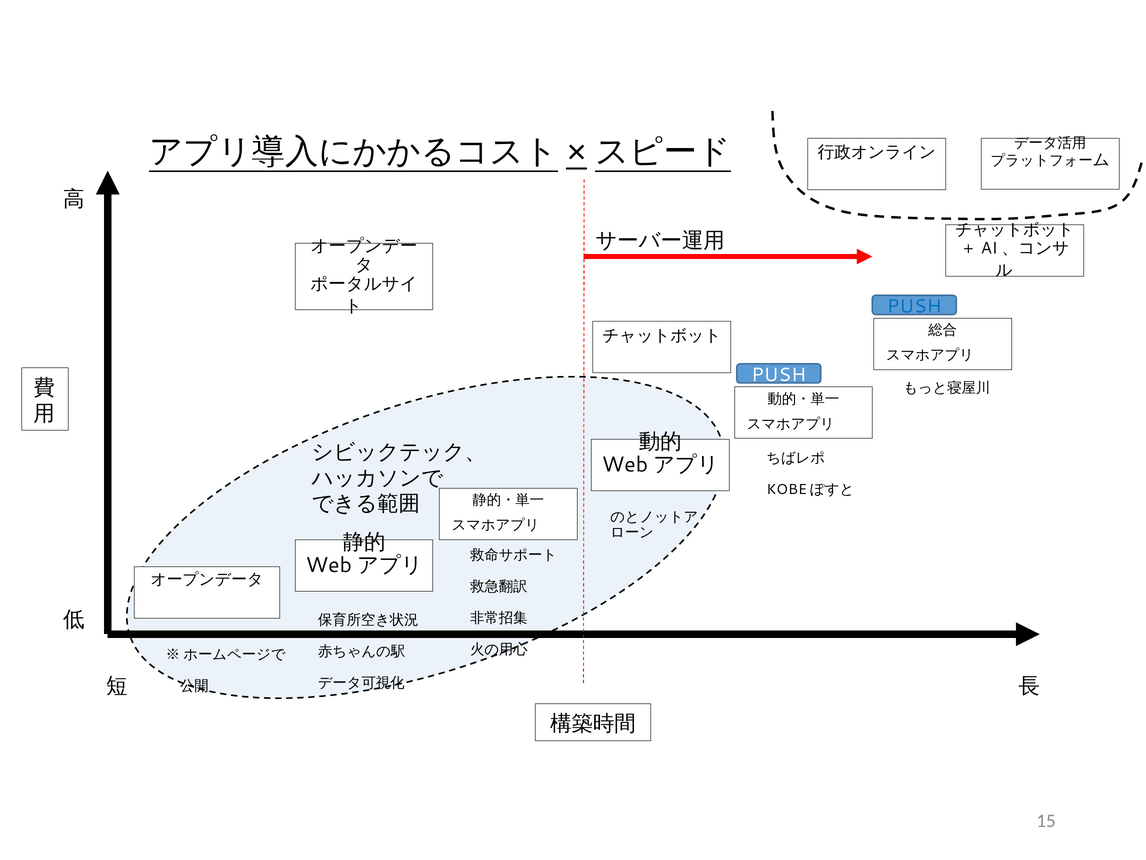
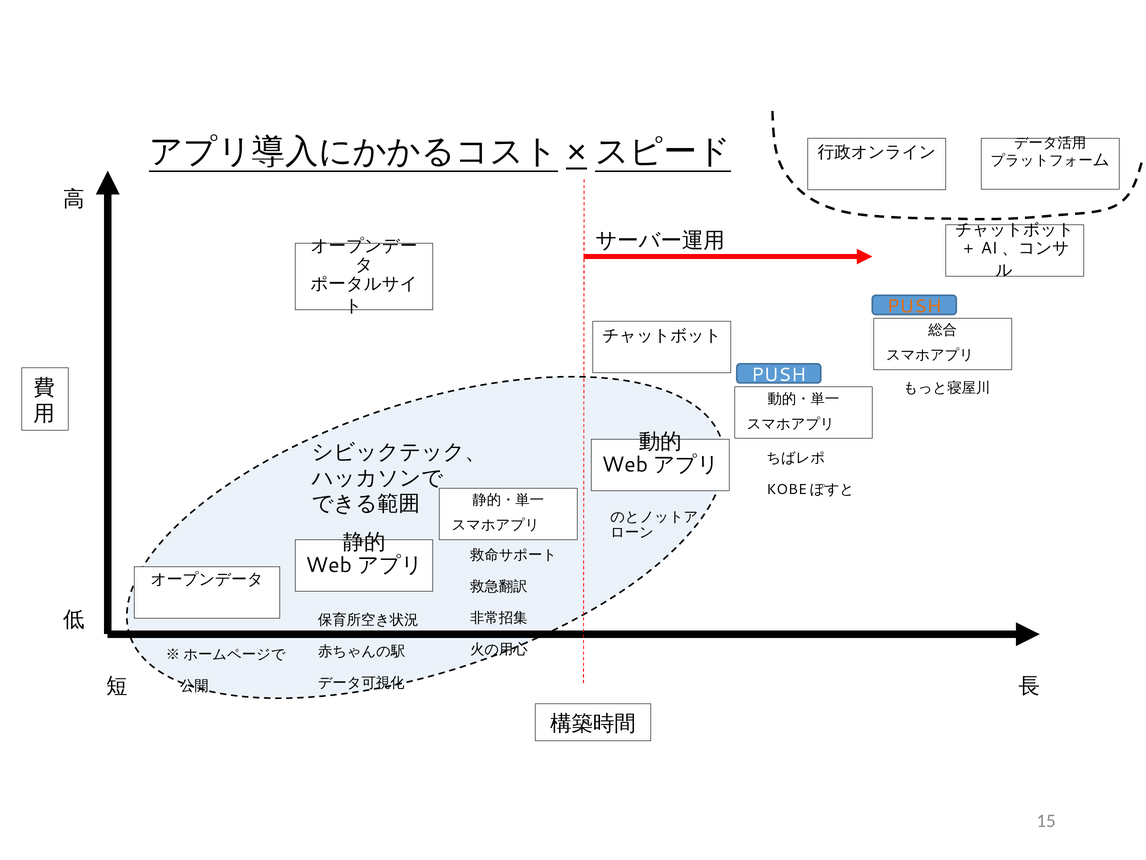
PUSH colour: blue -> orange (914, 306)
